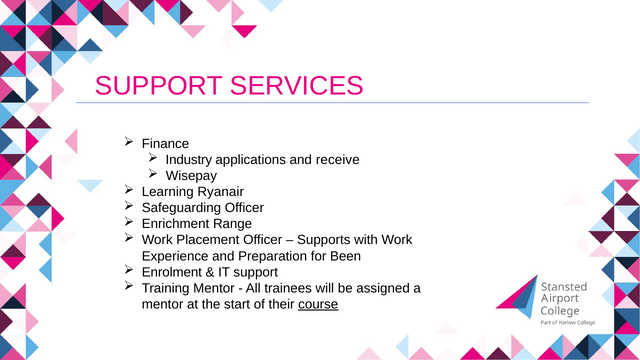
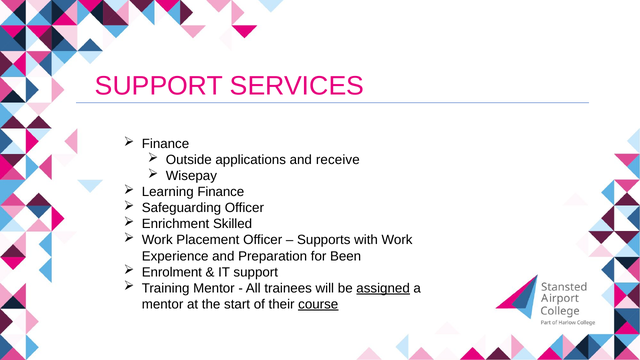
Industry: Industry -> Outside (189, 160)
Learning Ryanair: Ryanair -> Finance (221, 192)
Range: Range -> Skilled (233, 224)
assigned underline: none -> present (383, 288)
